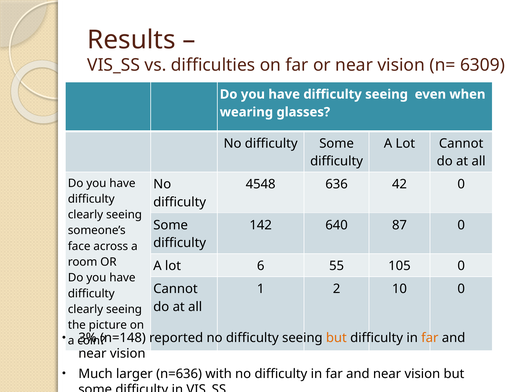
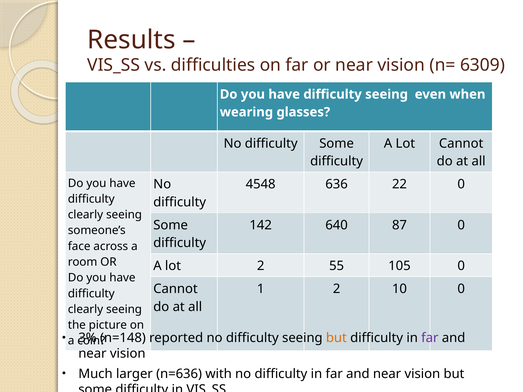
42: 42 -> 22 (400, 184)
lot 6: 6 -> 2 (261, 266)
far colour: orange -> purple (430, 338)
